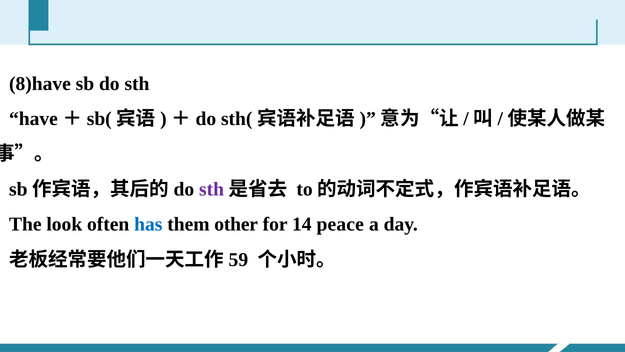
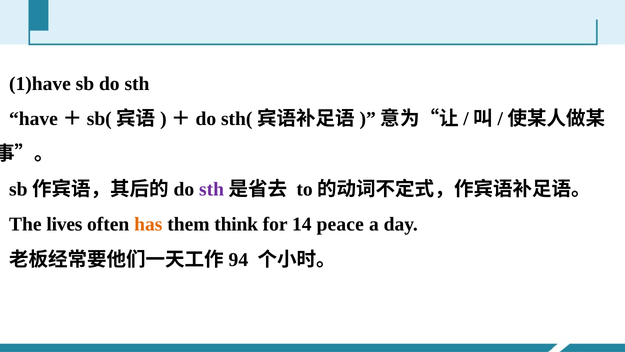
8)have: 8)have -> 1)have (40, 83)
look: look -> lives (64, 224)
has colour: blue -> orange (148, 224)
other: other -> think (236, 224)
59: 59 -> 94 (238, 259)
